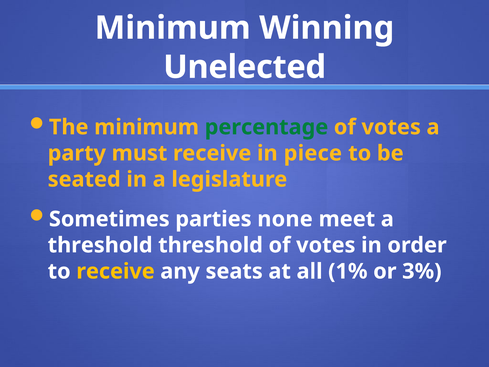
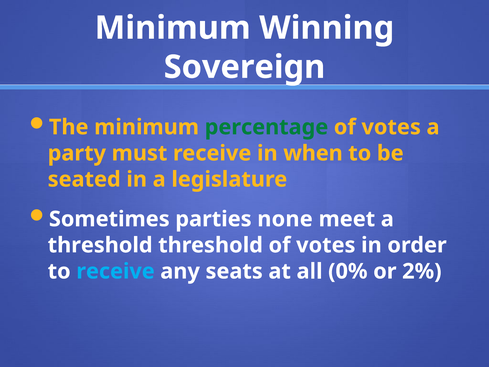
Unelected: Unelected -> Sovereign (244, 67)
piece: piece -> when (313, 153)
receive colour: yellow -> light blue (116, 271)
1%: 1% -> 0% (348, 271)
3%: 3% -> 2% (422, 271)
